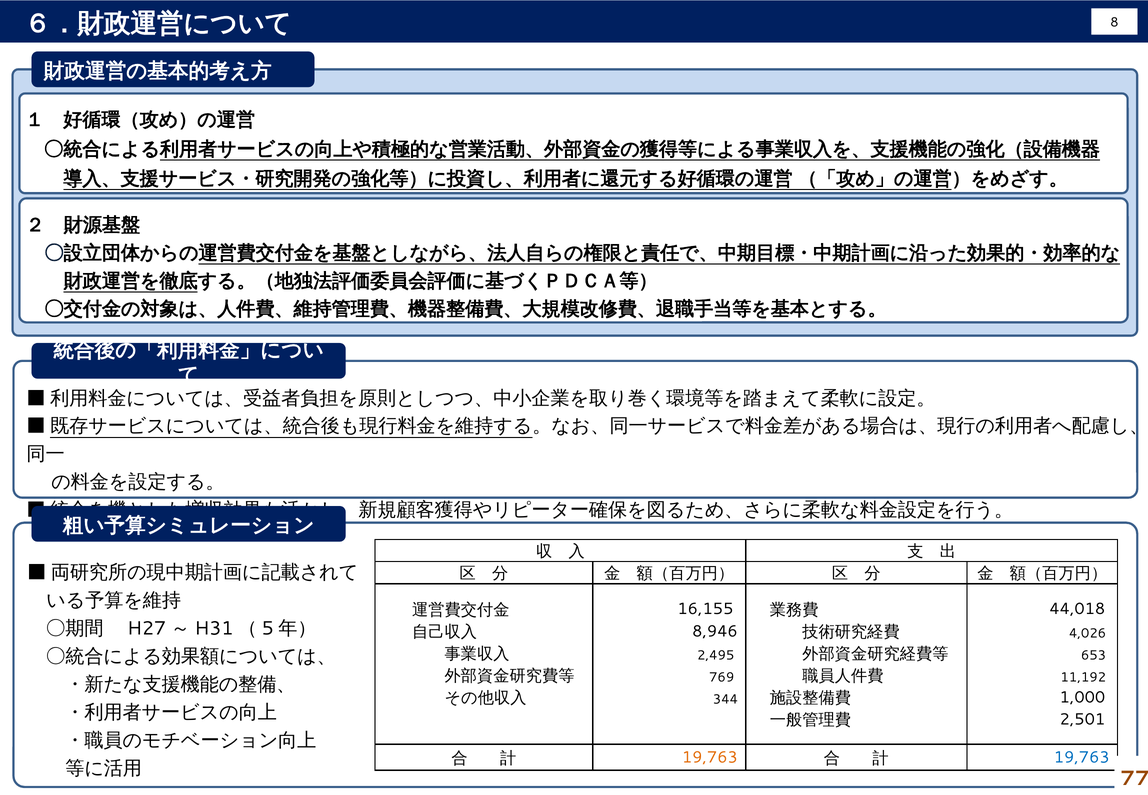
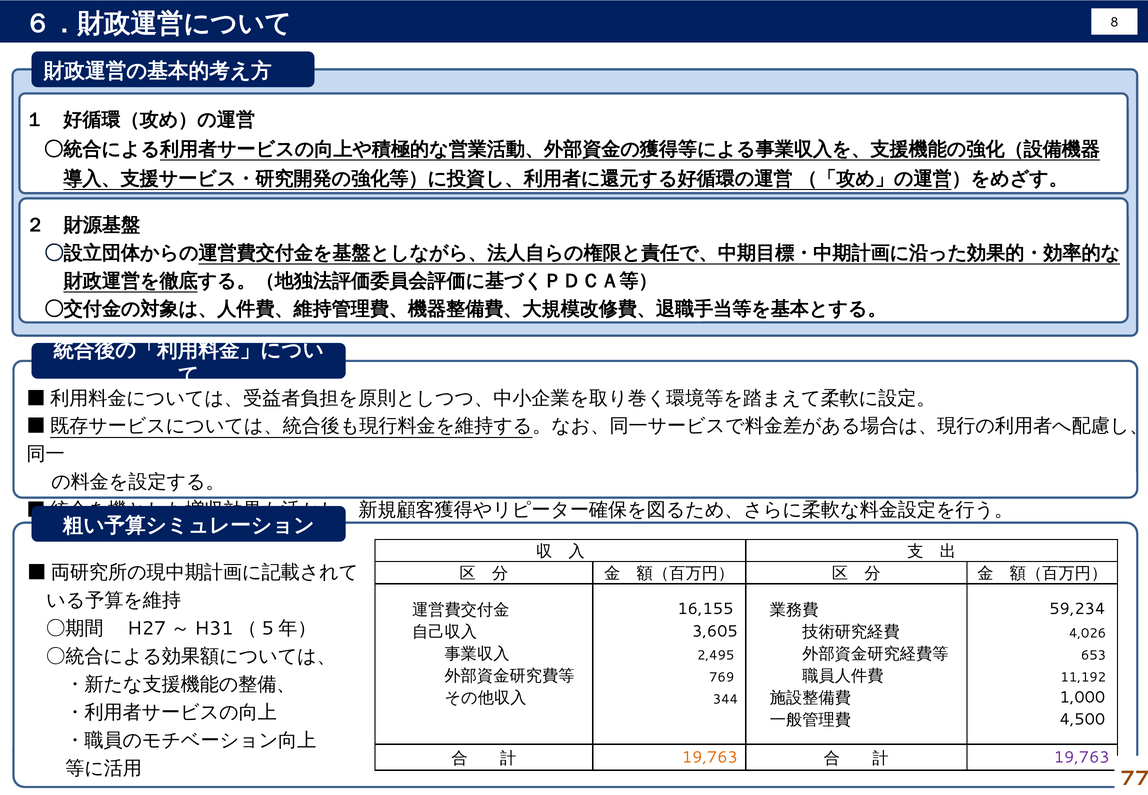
44,018: 44,018 -> 59,234 (1077, 609)
8,946: 8,946 -> 3,605 (715, 631)
2,501: 2,501 -> 4,500 (1082, 719)
19,763 colour: blue -> purple (1082, 757)
